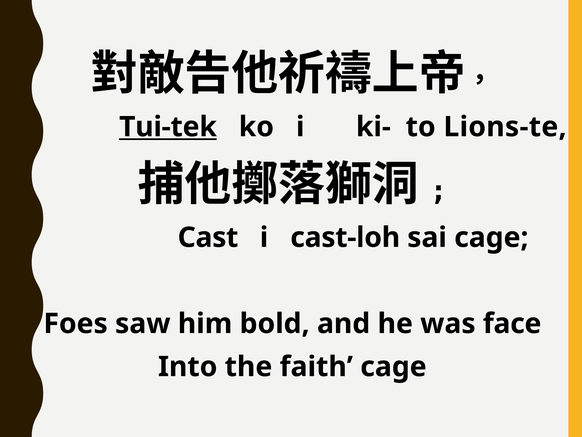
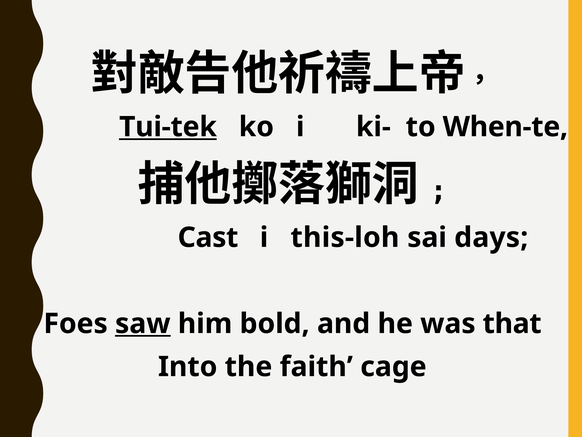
Lions-te: Lions-te -> When-te (505, 127)
cast-loh: cast-loh -> this-loh (345, 237)
sai cage: cage -> days (491, 237)
saw underline: none -> present (143, 323)
face: face -> that (512, 323)
